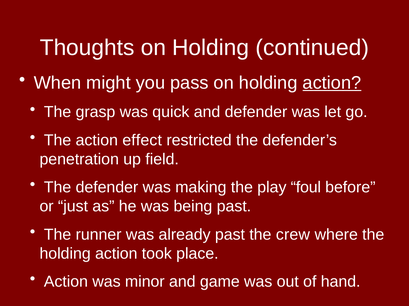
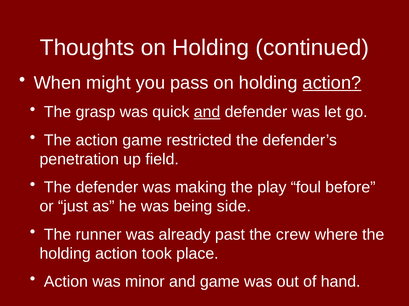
and underline: none -> present (207, 112)
action effect: effect -> game (142, 140)
being past: past -> side (234, 207)
